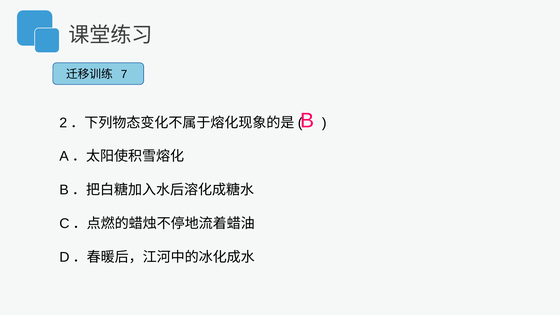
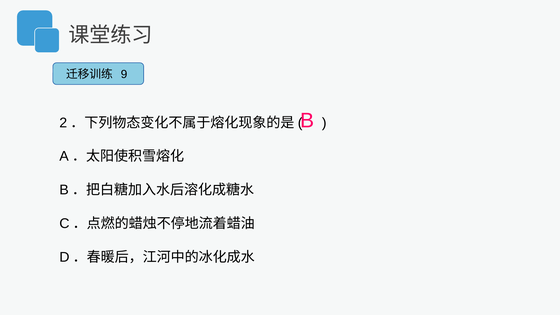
7: 7 -> 9 (124, 74)
